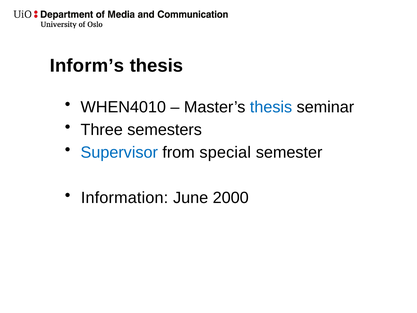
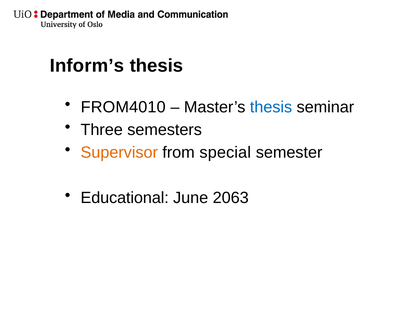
WHEN4010: WHEN4010 -> FROM4010 (123, 107)
Supervisor colour: blue -> orange (119, 152)
Information: Information -> Educational (125, 198)
2000: 2000 -> 2063 (231, 198)
